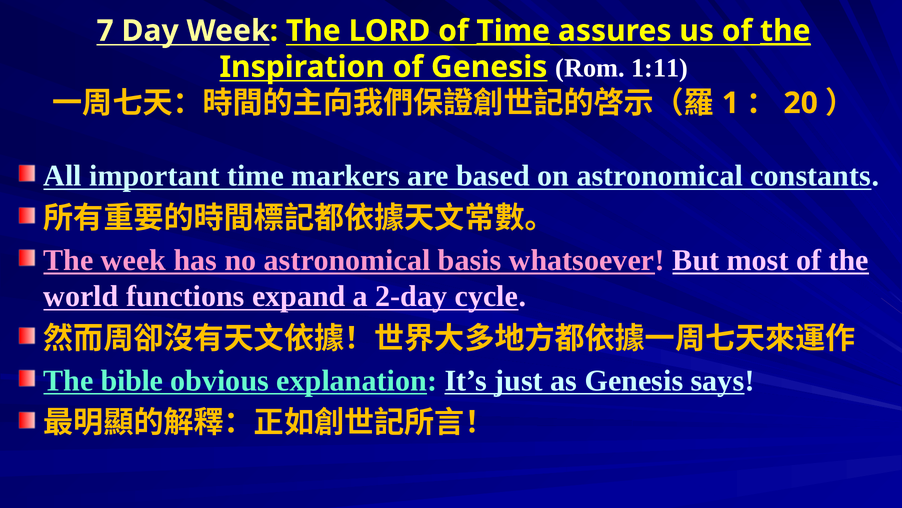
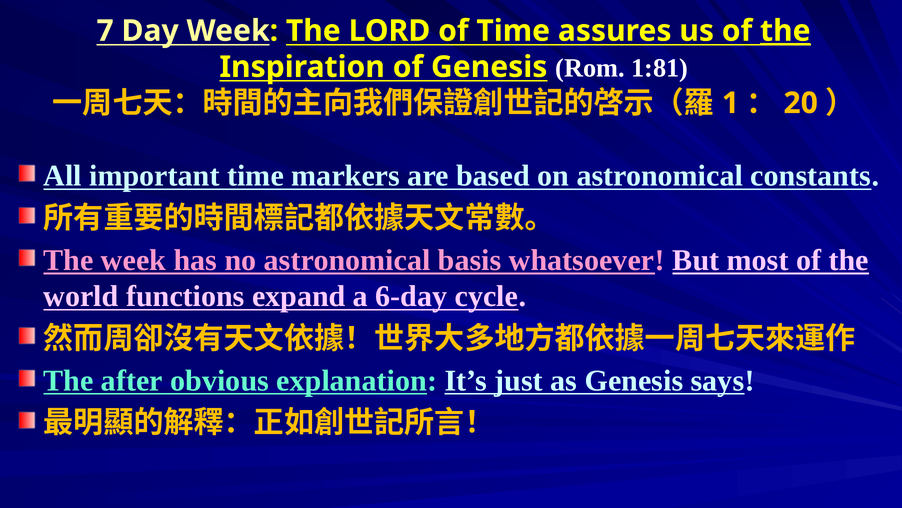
Time underline: present -> none (513, 31)
1:11: 1:11 -> 1:81 (660, 68)
2-day: 2-day -> 6-day (411, 296)
bible: bible -> after (132, 380)
